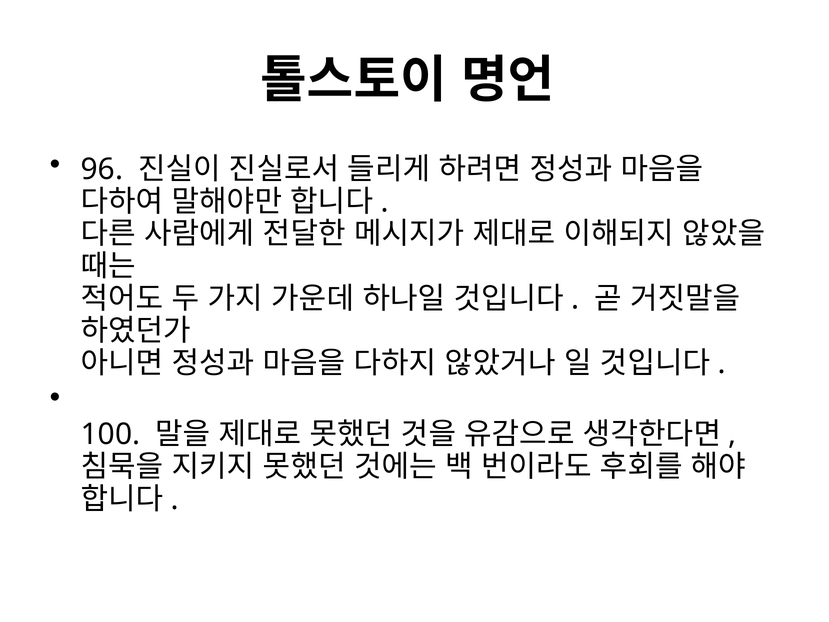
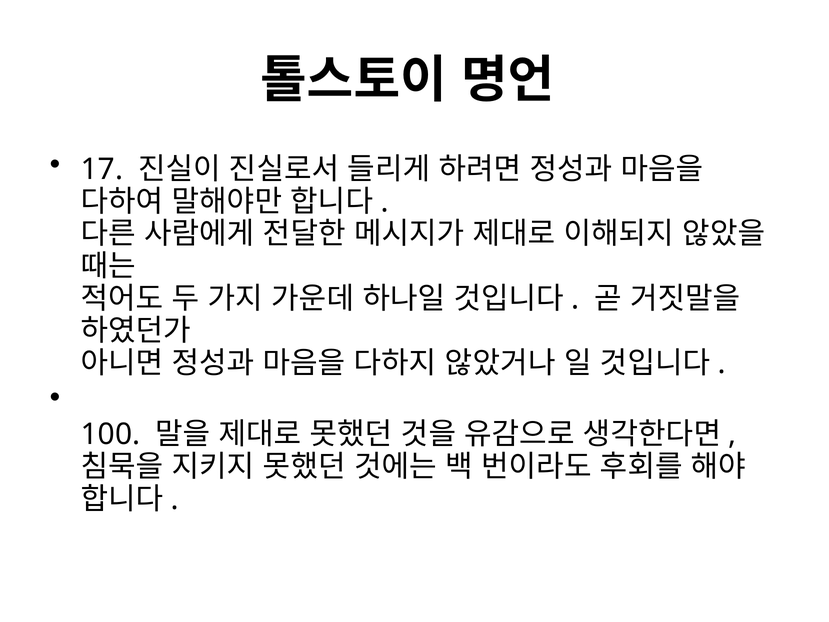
96: 96 -> 17 (102, 169)
